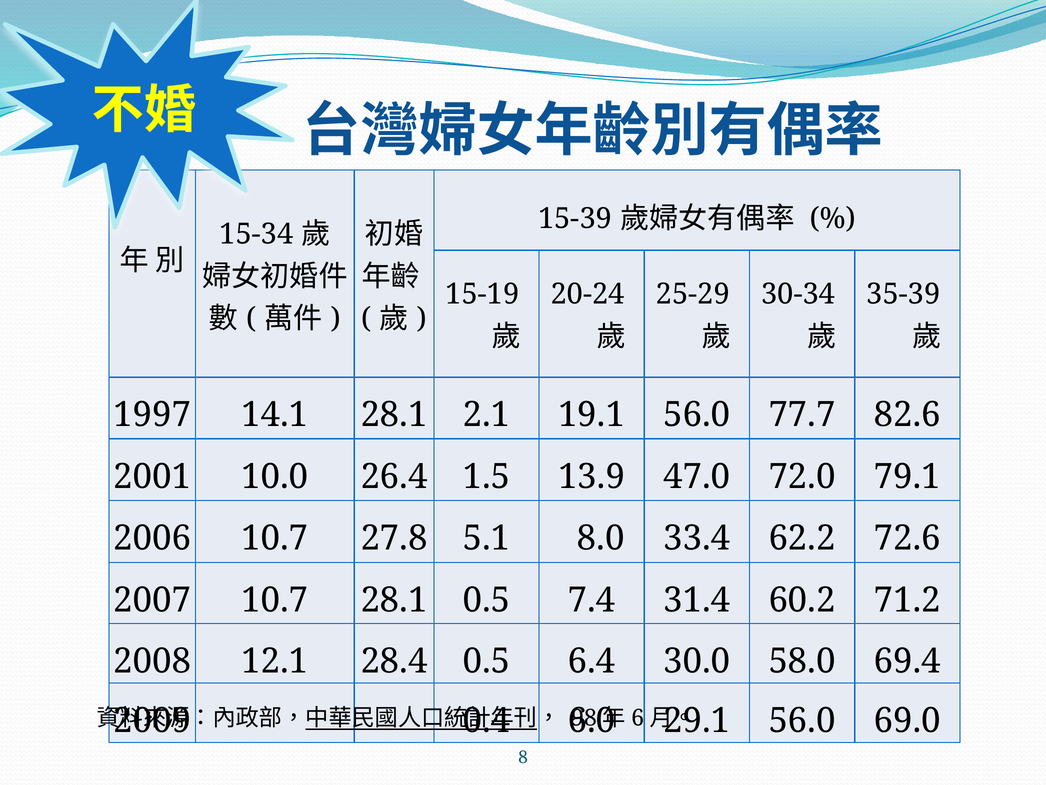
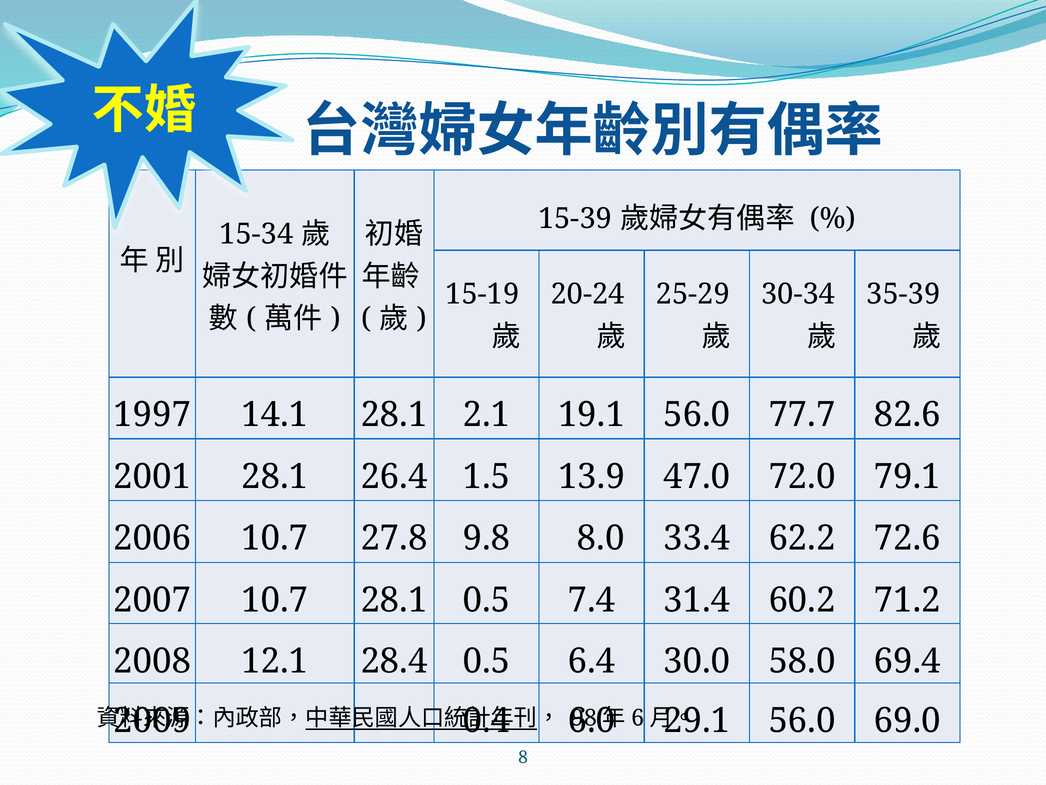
2001 10.0: 10.0 -> 28.1 (275, 476)
5.1: 5.1 -> 9.8 (486, 538)
